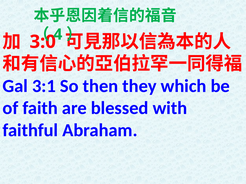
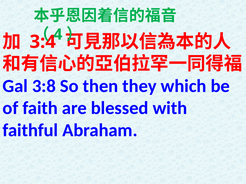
3:0: 3:0 -> 3:4 (43, 42)
3:1: 3:1 -> 3:8 (44, 86)
